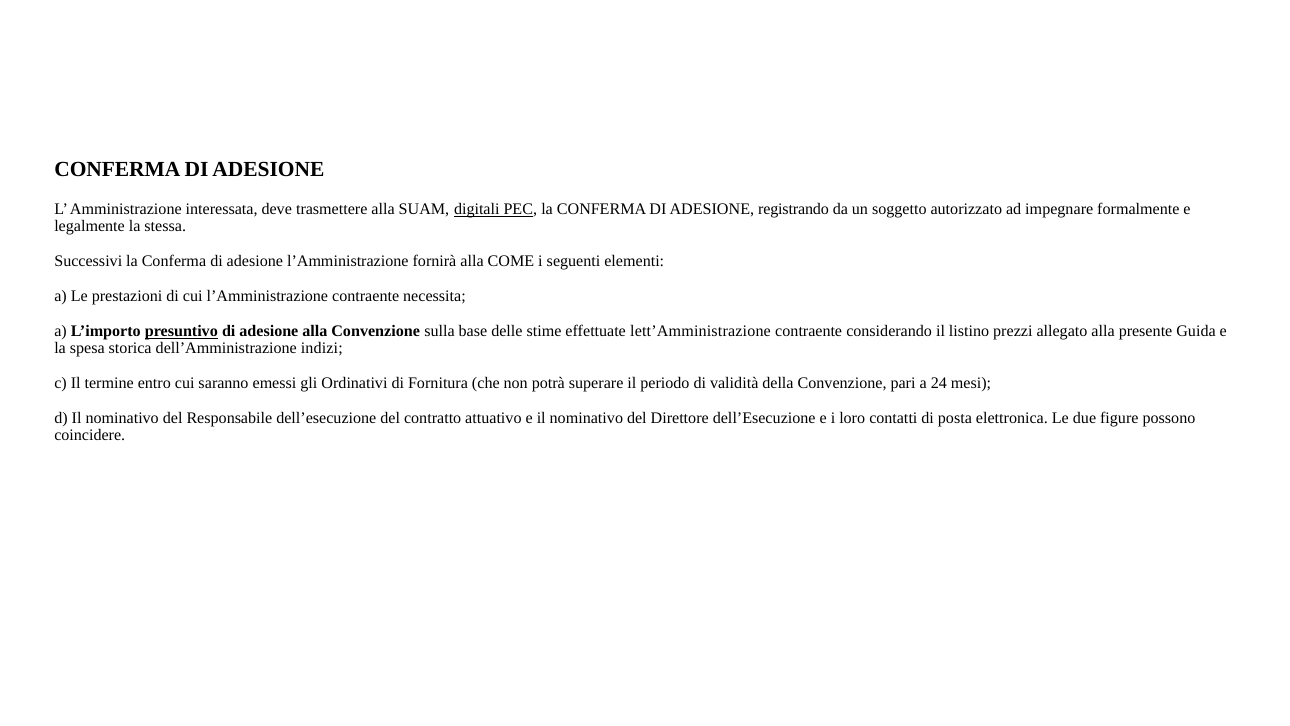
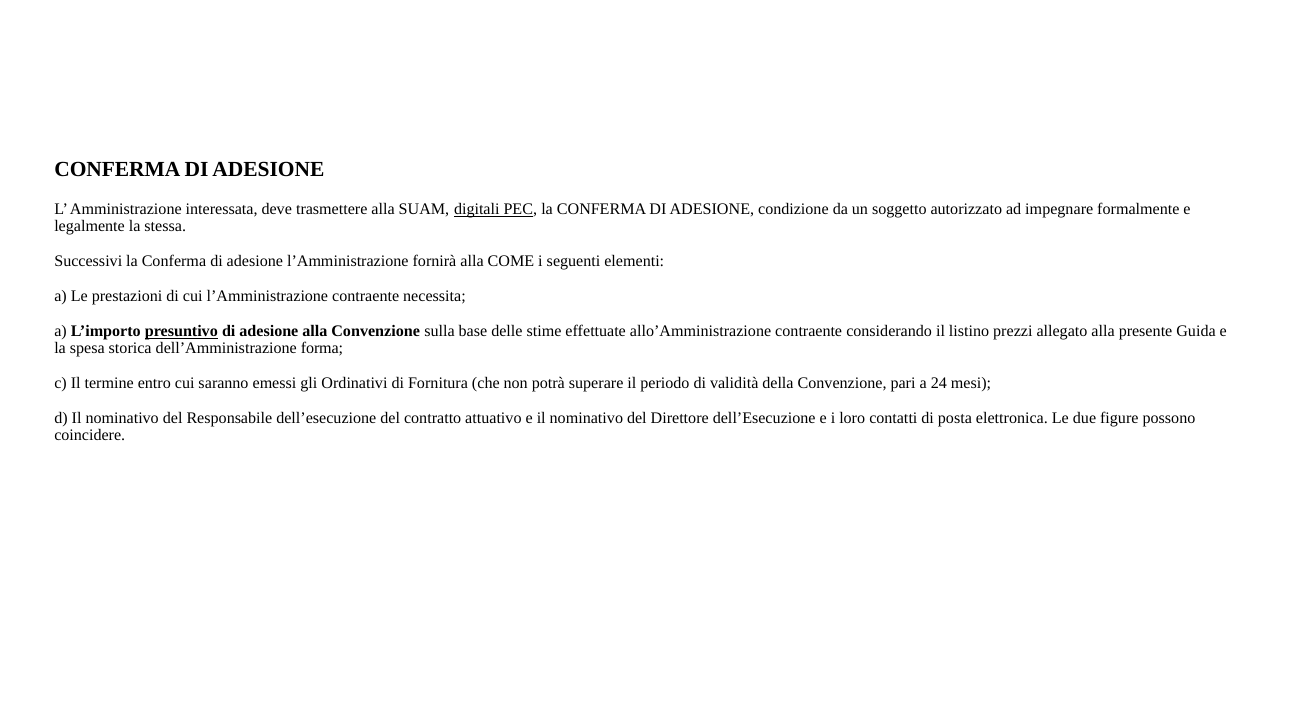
registrando: registrando -> condizione (793, 209)
lett’Amministrazione: lett’Amministrazione -> allo’Amministrazione (701, 331)
indizi: indizi -> forma (322, 348)
